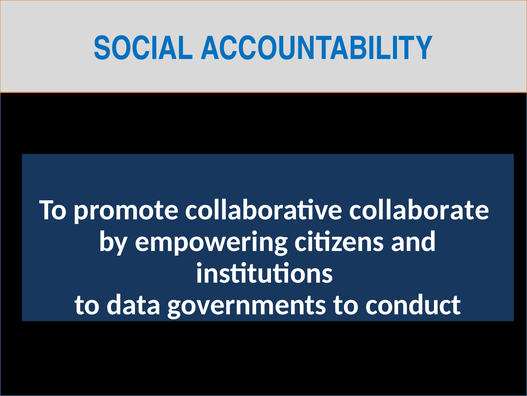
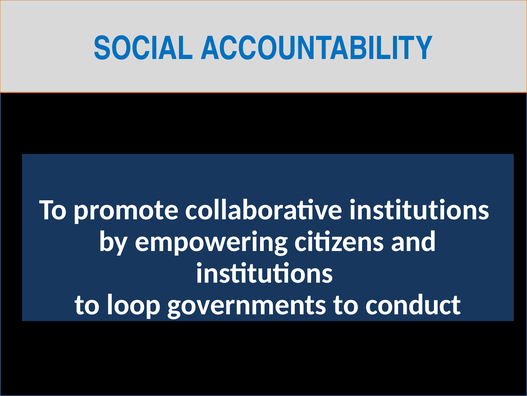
collaborative collaborate: collaborate -> institutions (419, 209)
data: data -> loop (134, 304)
